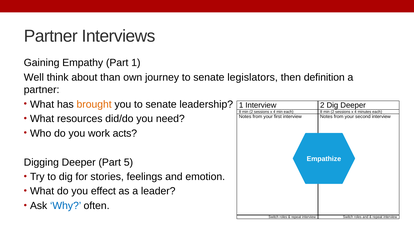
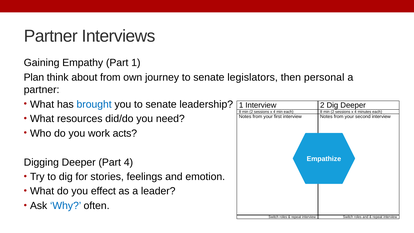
Well: Well -> Plan (34, 77)
about than: than -> from (110, 77)
definition: definition -> personal (324, 77)
brought colour: orange -> blue (94, 104)
Part 5: 5 -> 4 (128, 162)
